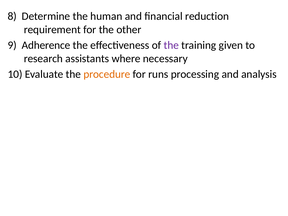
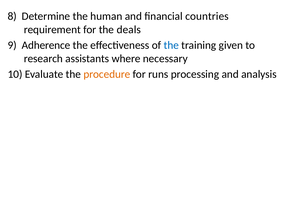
reduction: reduction -> countries (207, 16)
other: other -> deals (129, 30)
the colour: purple -> blue (171, 45)
